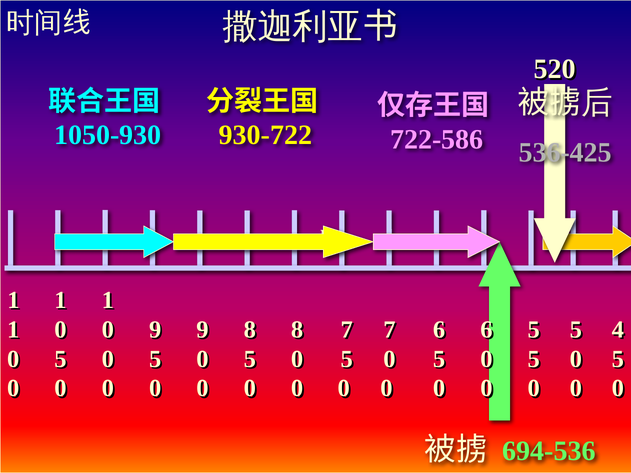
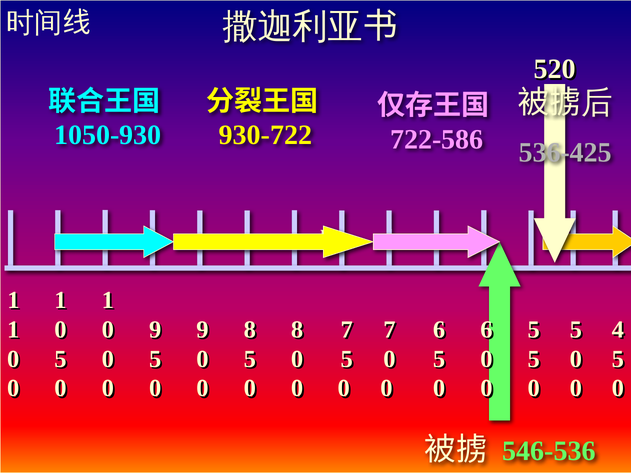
694-536: 694-536 -> 546-536 (549, 451)
